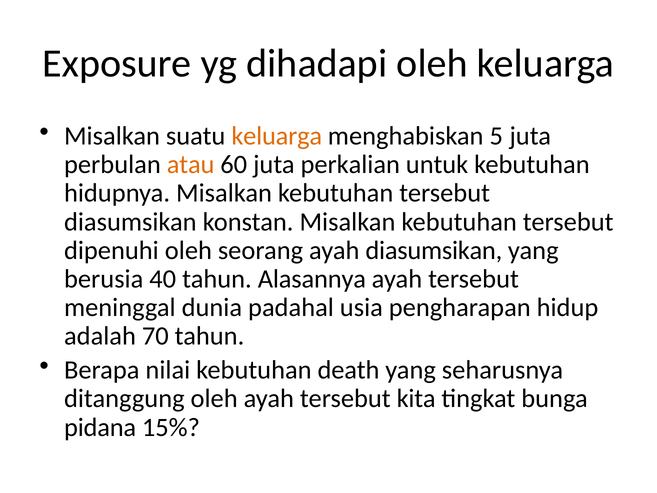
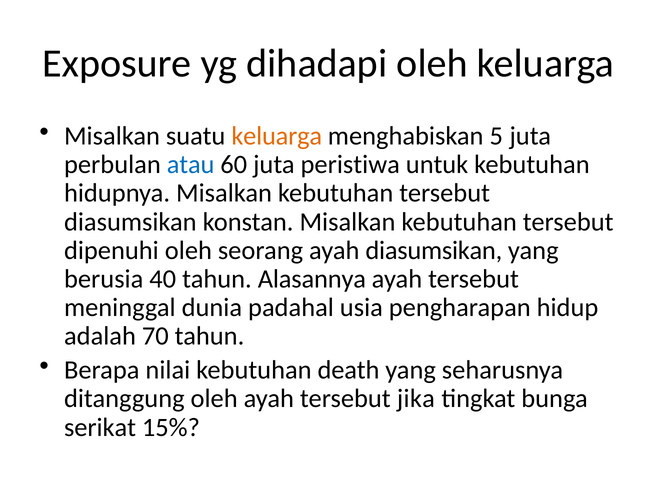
atau colour: orange -> blue (191, 165)
perkalian: perkalian -> peristiwa (350, 165)
kita: kita -> jika (416, 398)
pidana: pidana -> serikat (100, 427)
